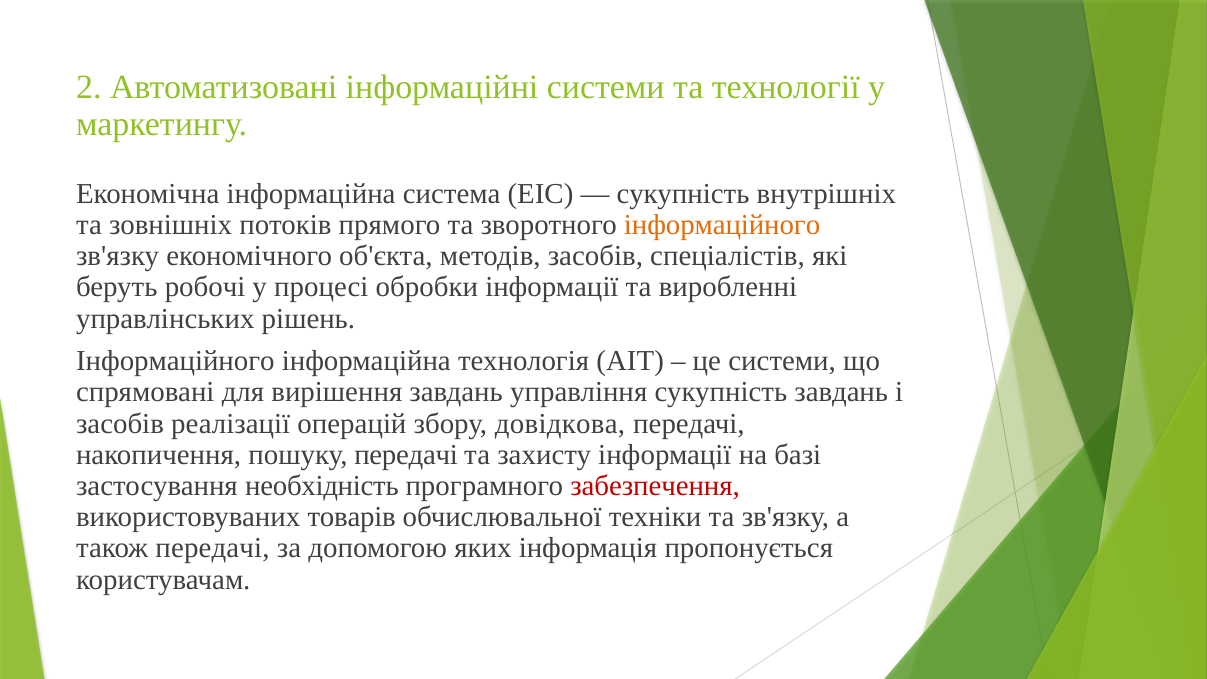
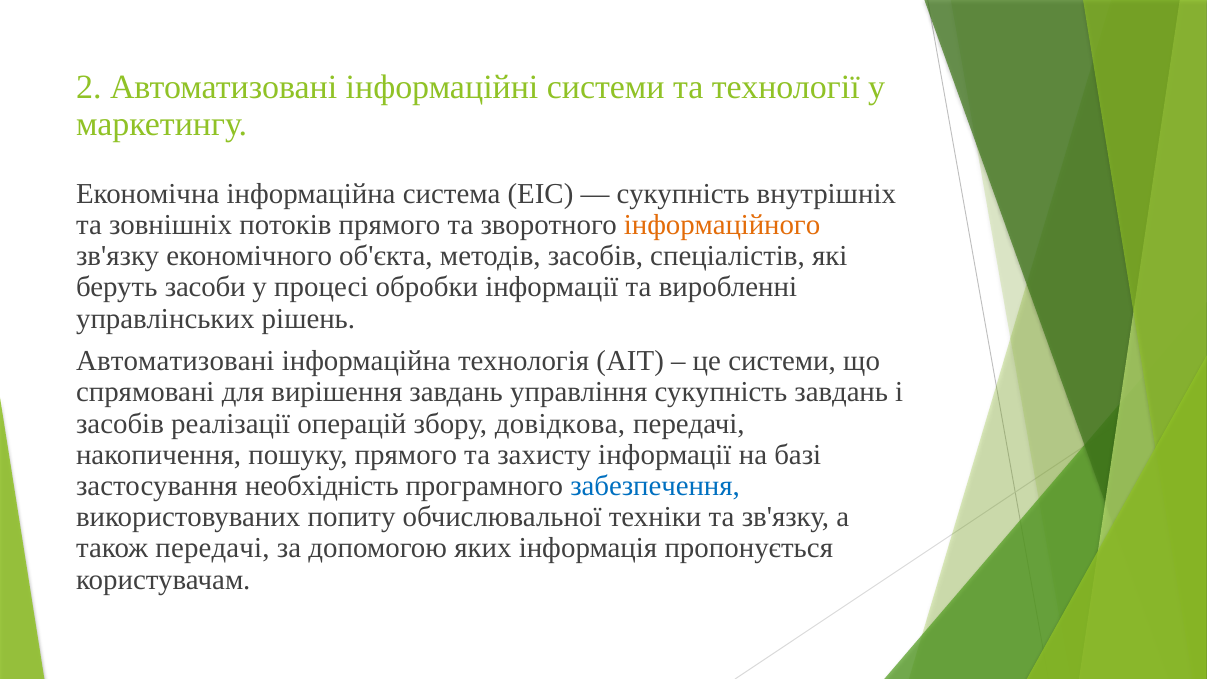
робочі: робочі -> засоби (205, 287)
Інформаційного: Інформаційного -> Автоматизовані (175, 361)
пошуку передачі: передачі -> прямого (406, 455)
забезпечення colour: red -> blue (655, 486)
товарів: товарів -> попиту (352, 517)
